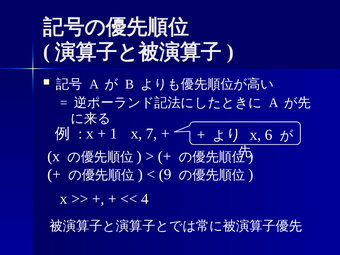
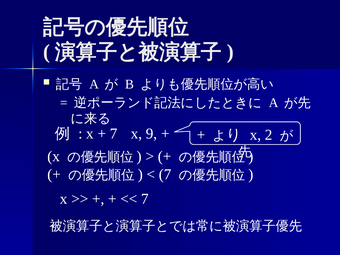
6: 6 -> 2 (269, 135)
1: 1 -> 7 (114, 134)
7: 7 -> 9 (152, 134)
9: 9 -> 7 (165, 174)
4: 4 -> 7 (145, 199)
